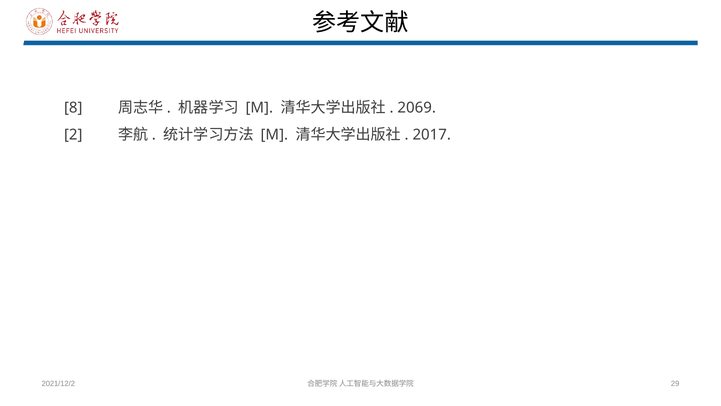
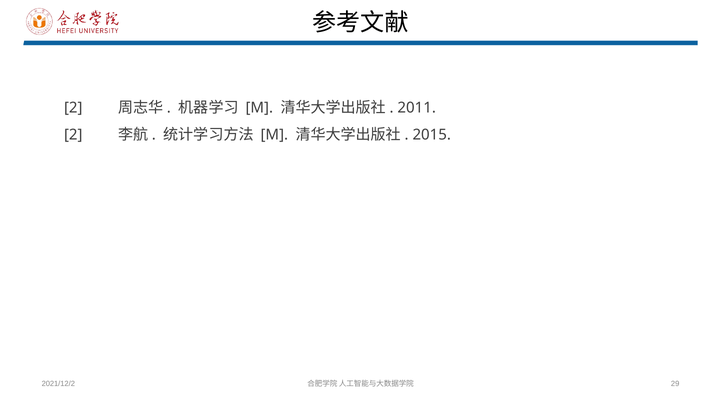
8: 8 -> 2 (73, 108)
2069: 2069 -> 2011 (417, 108)
2017: 2017 -> 2015 (432, 135)
